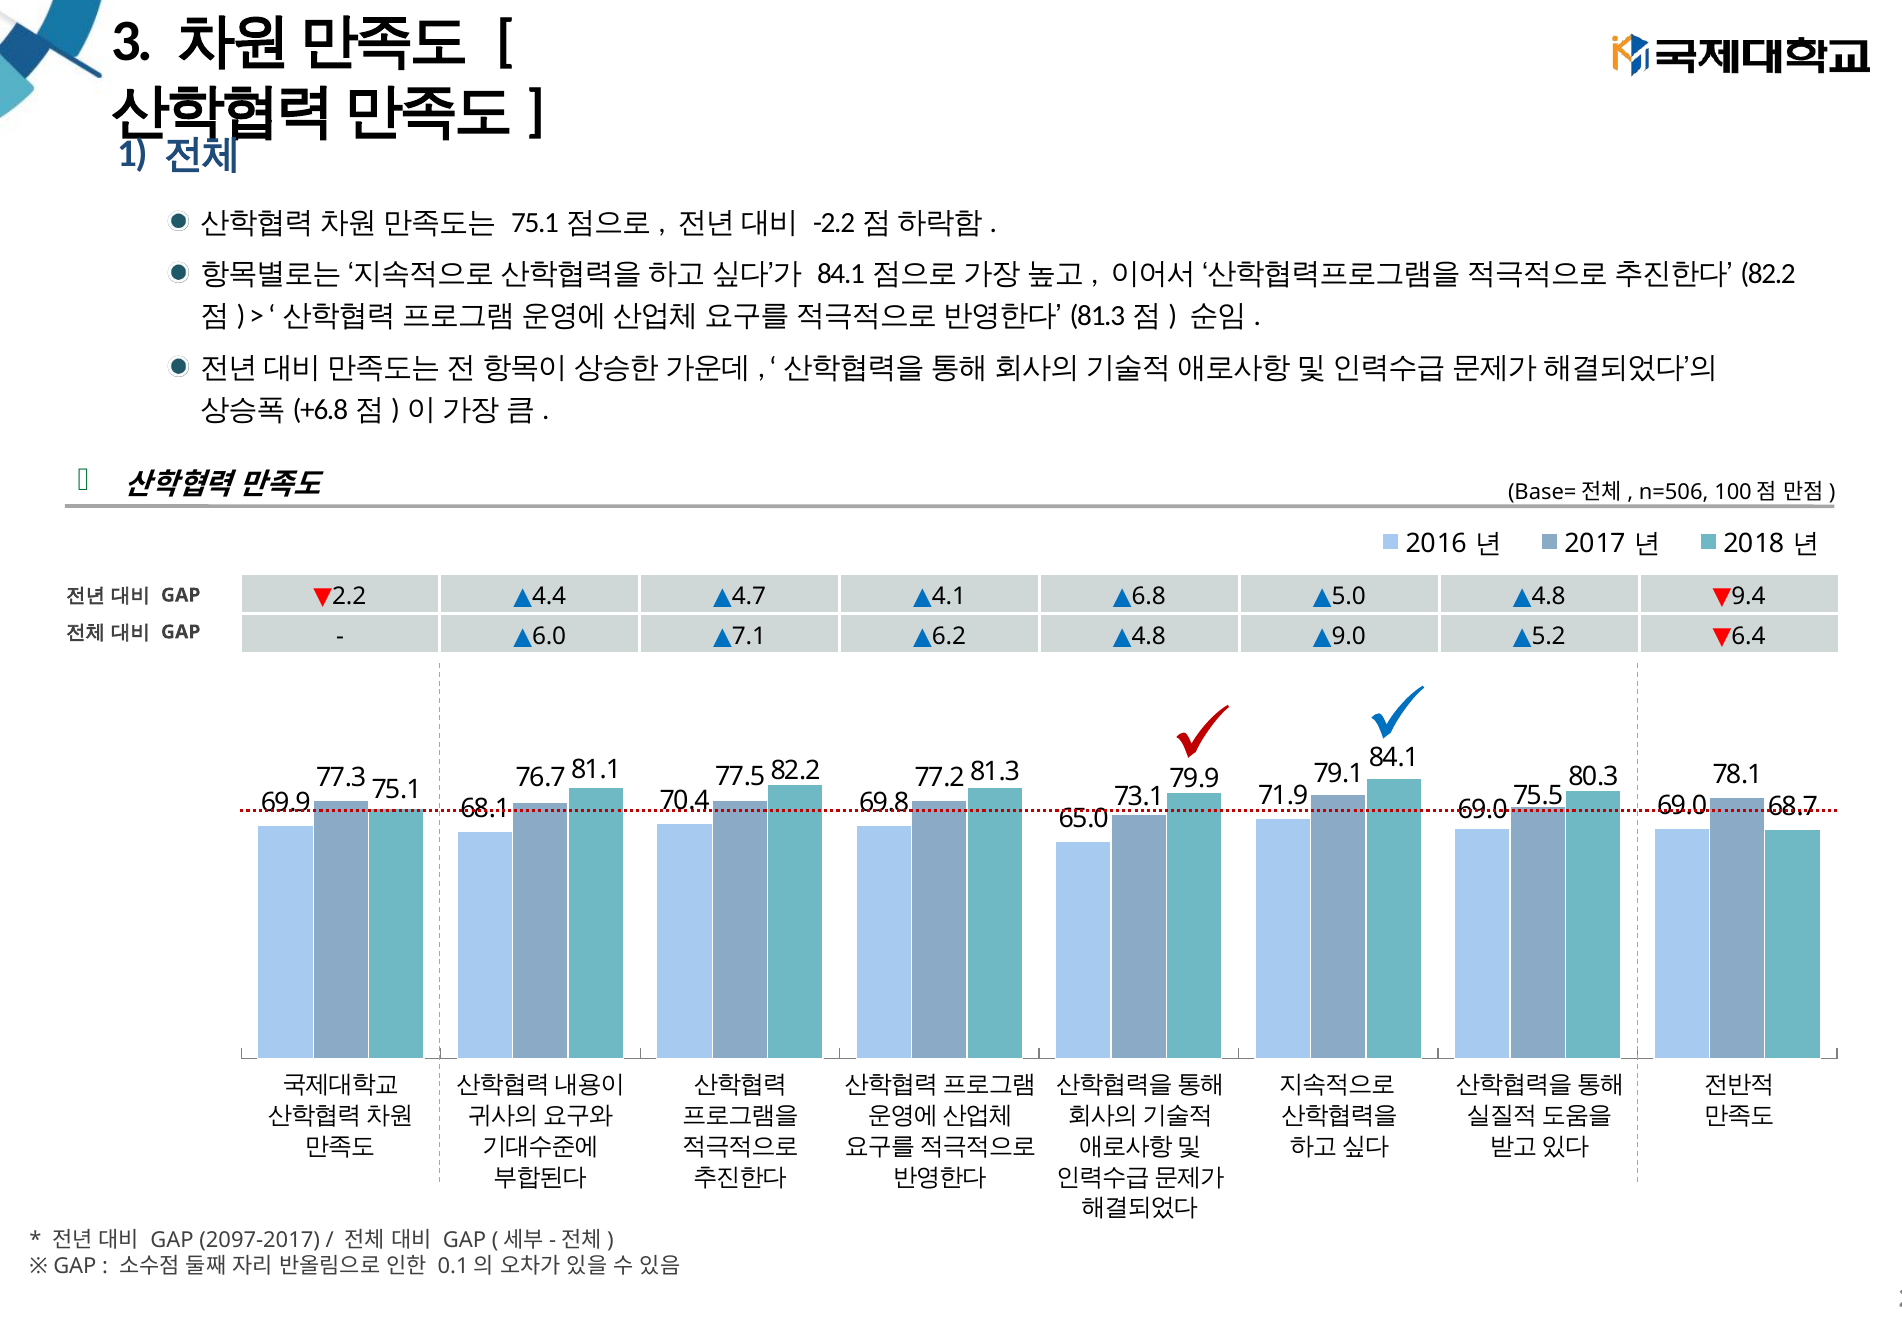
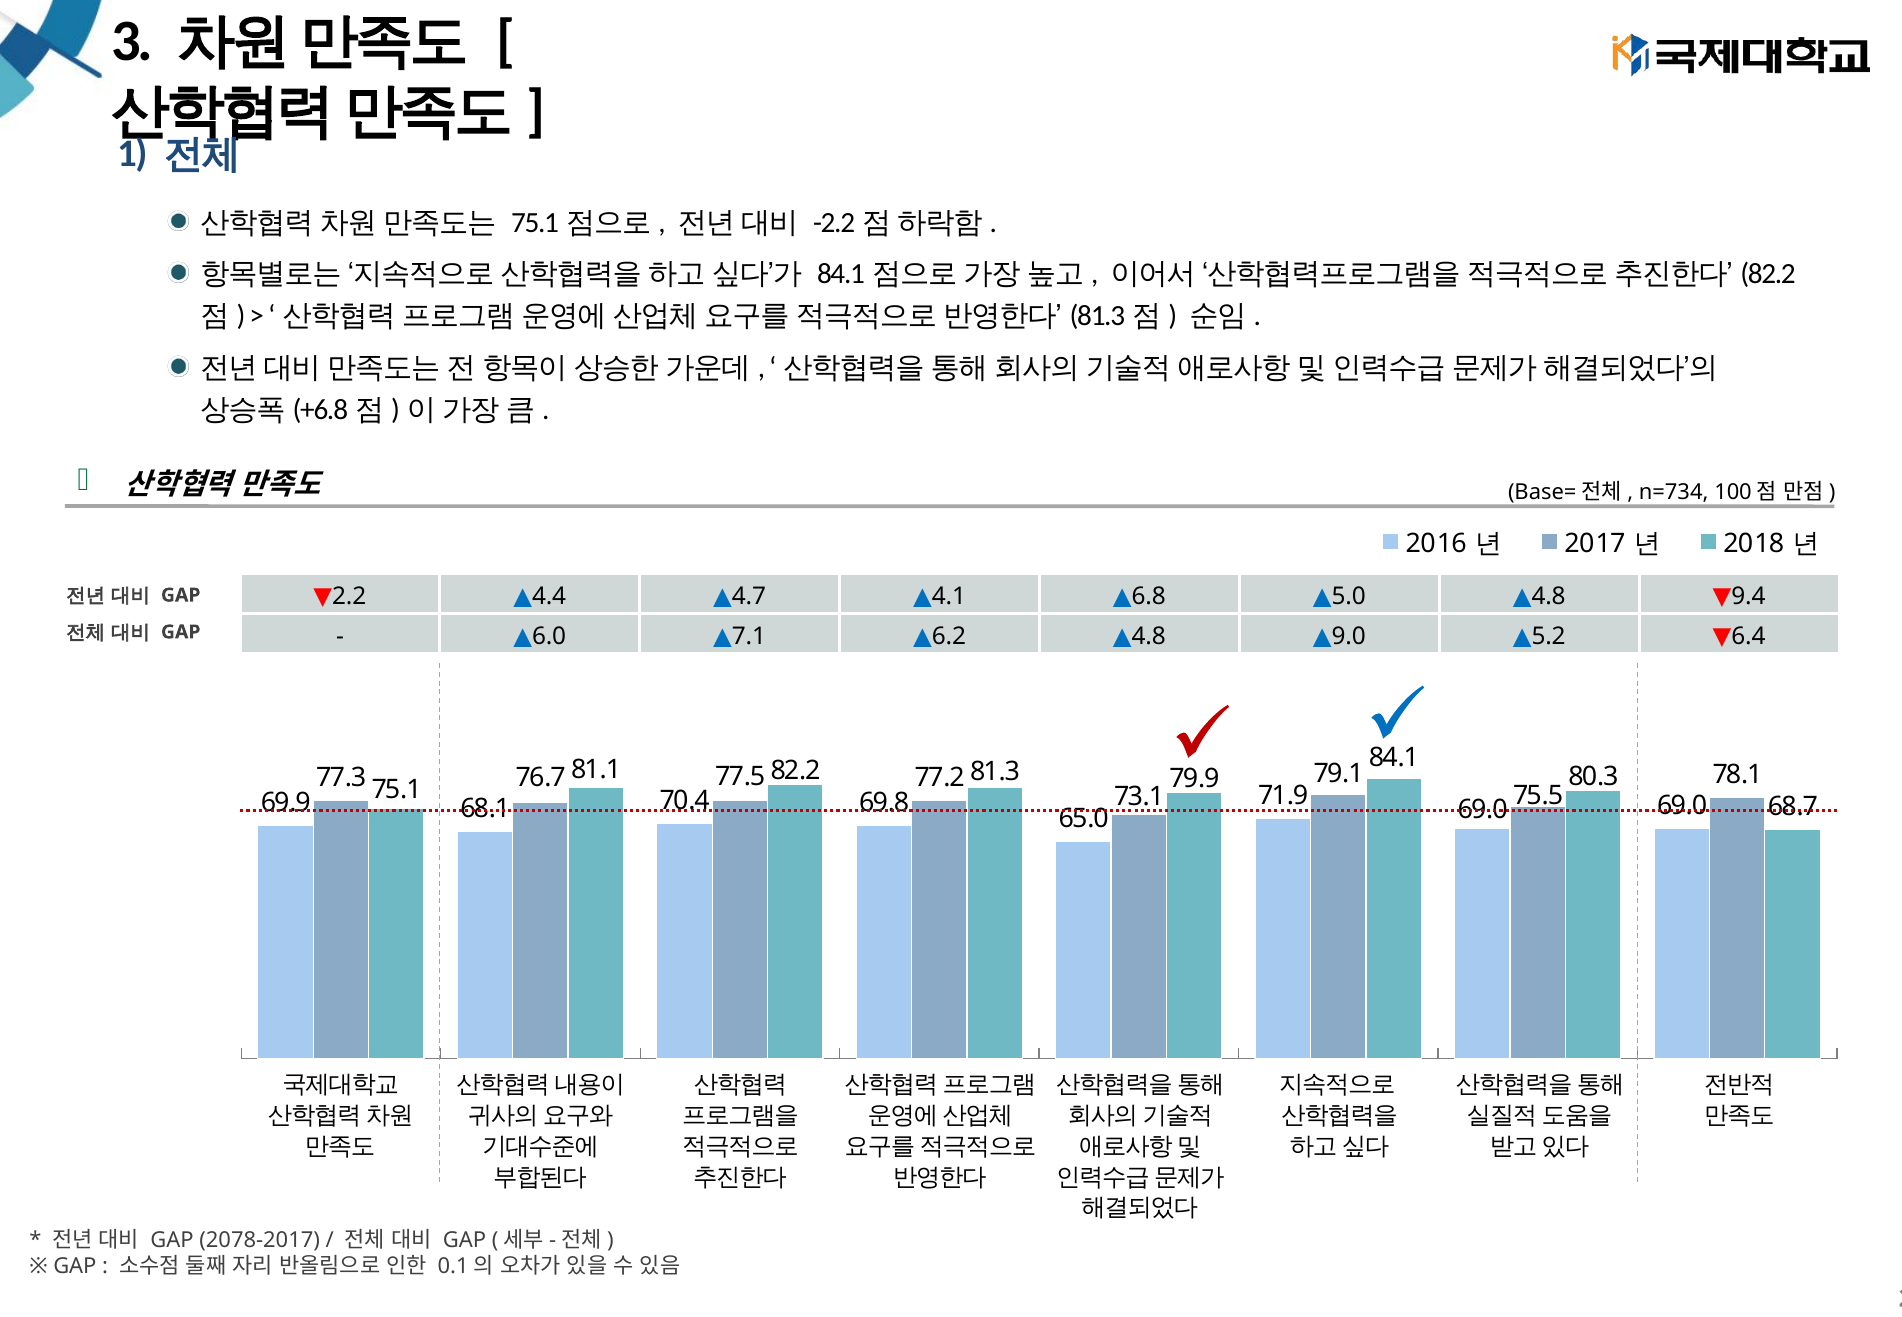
n=506: n=506 -> n=734 (1674, 493)
2097-2017: 2097-2017 -> 2078-2017 (260, 1240)
